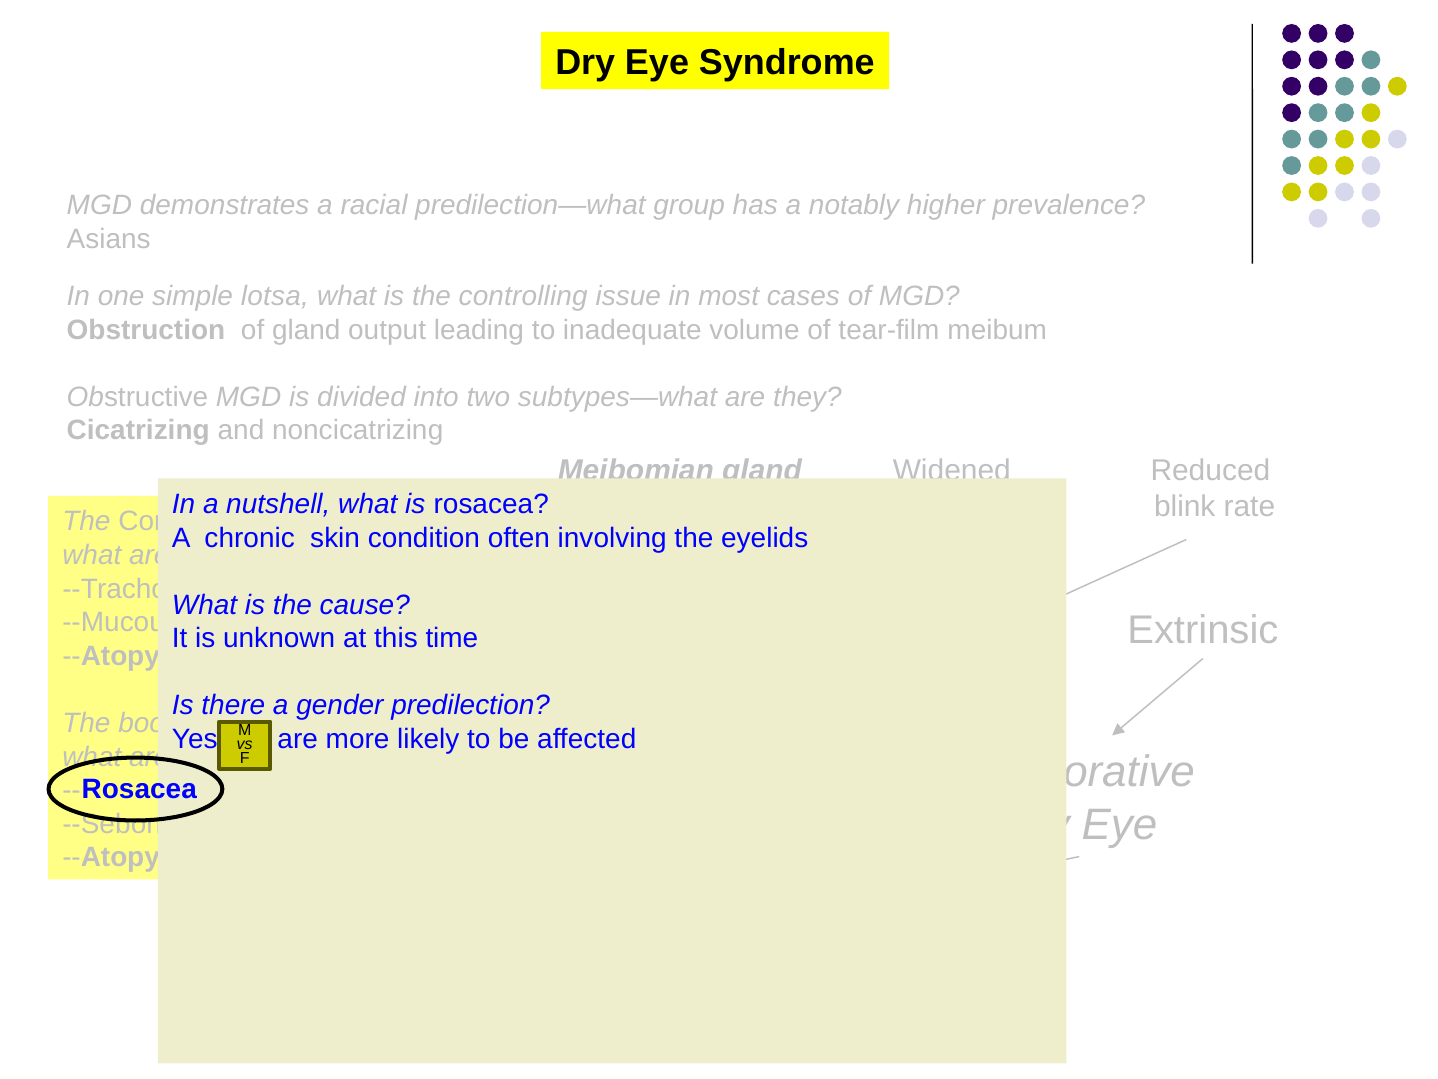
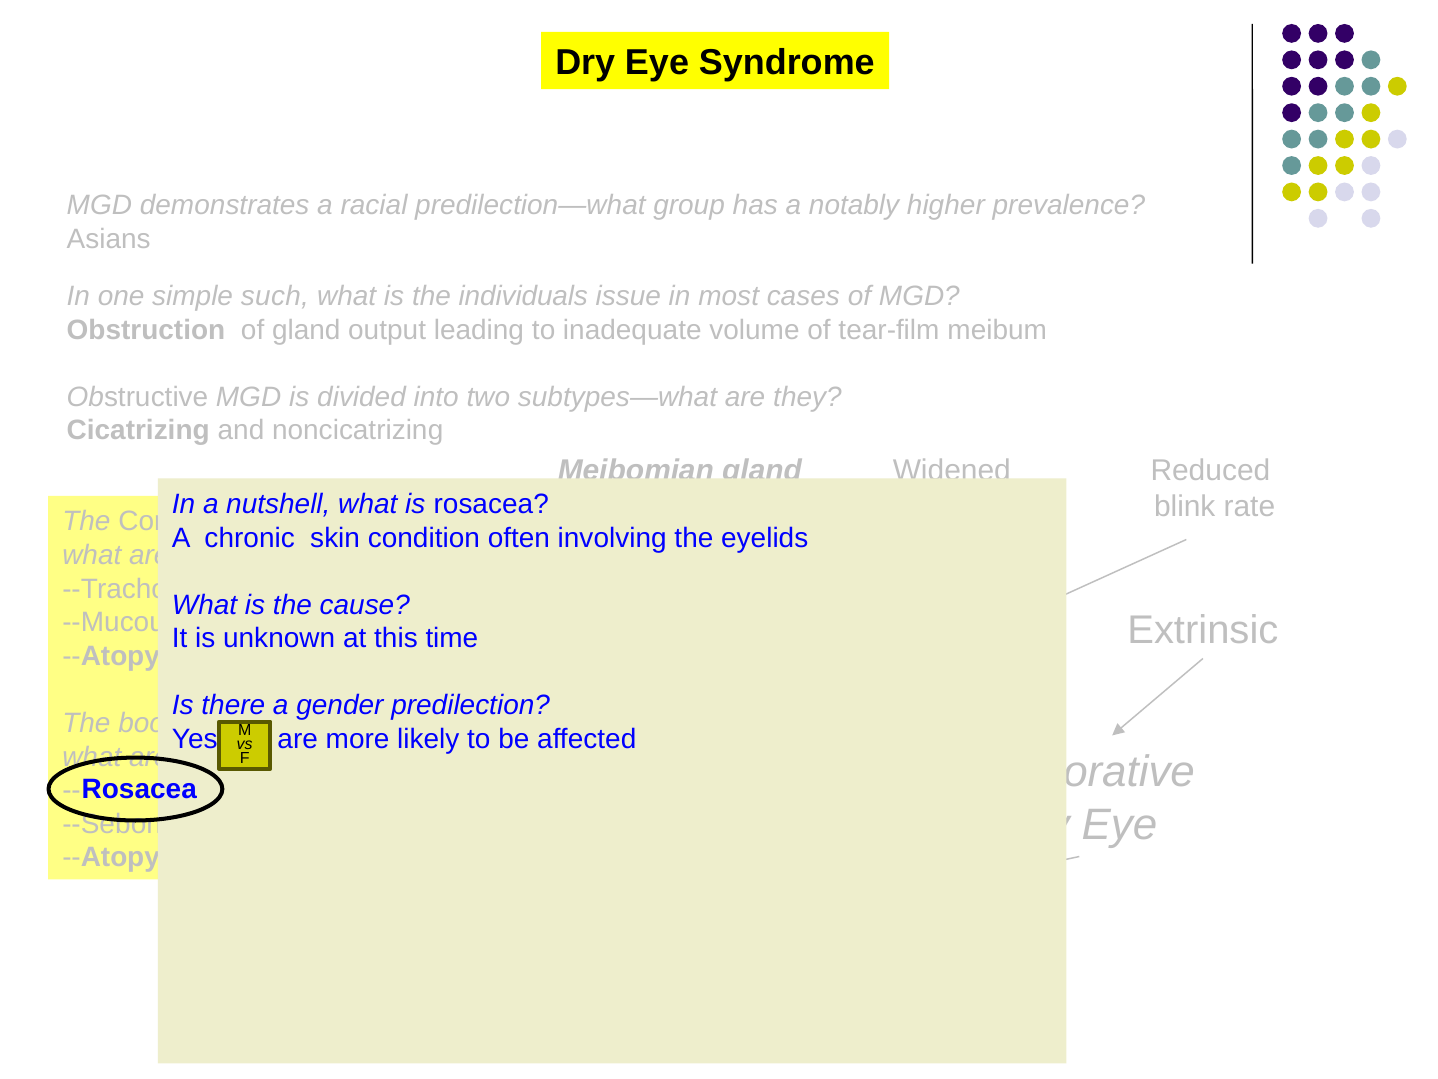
lotsa: lotsa -> such (275, 296)
controlling: controlling -> individuals (523, 296)
